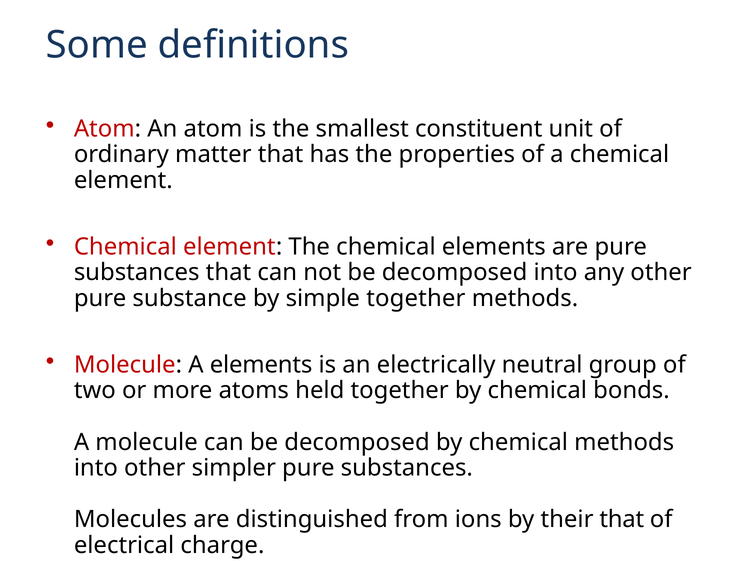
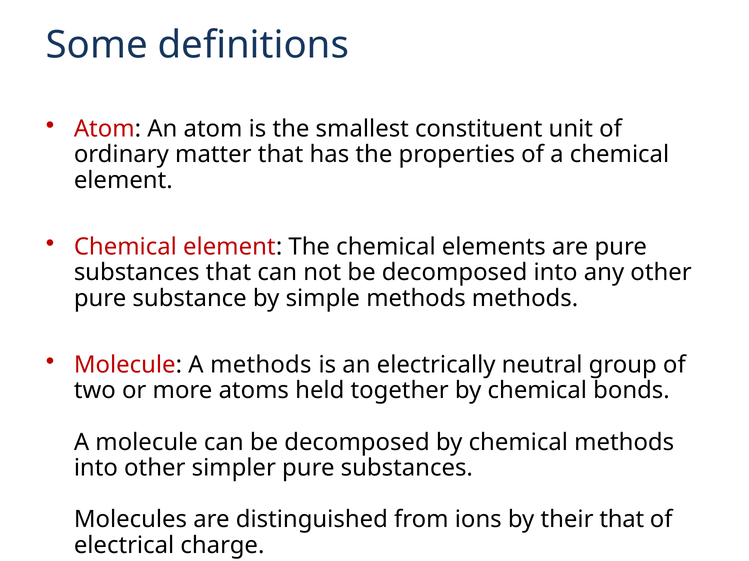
simple together: together -> methods (416, 299)
A elements: elements -> methods (261, 365)
